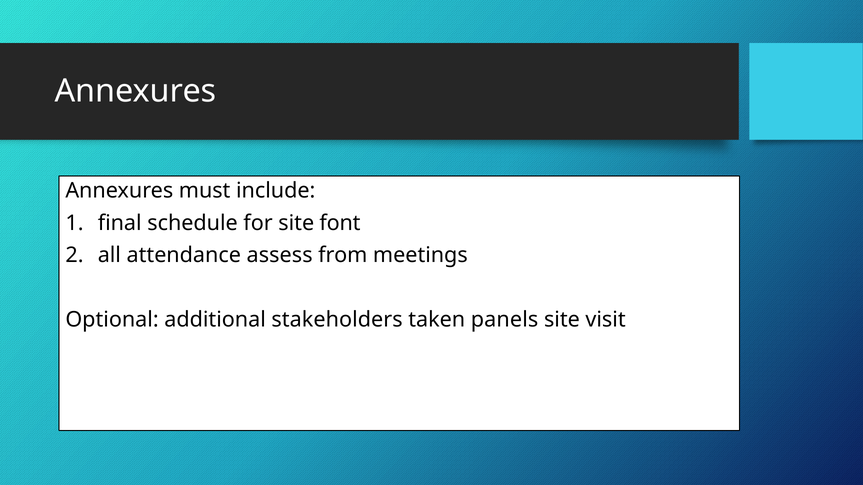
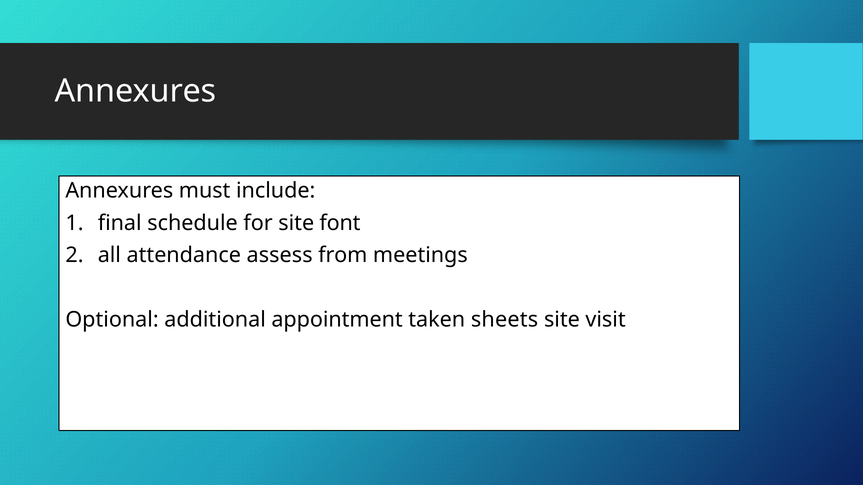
stakeholders: stakeholders -> appointment (337, 320)
panels: panels -> sheets (505, 320)
